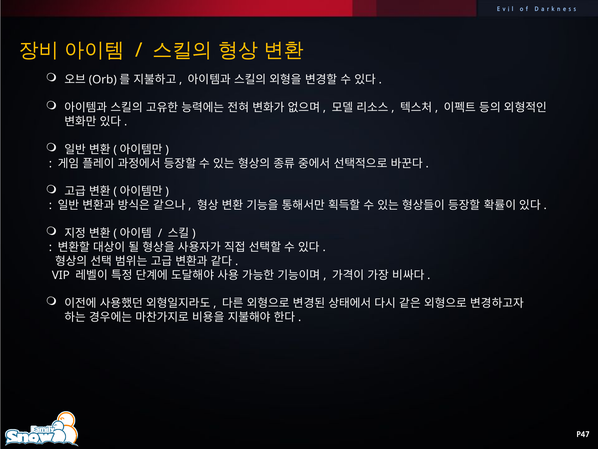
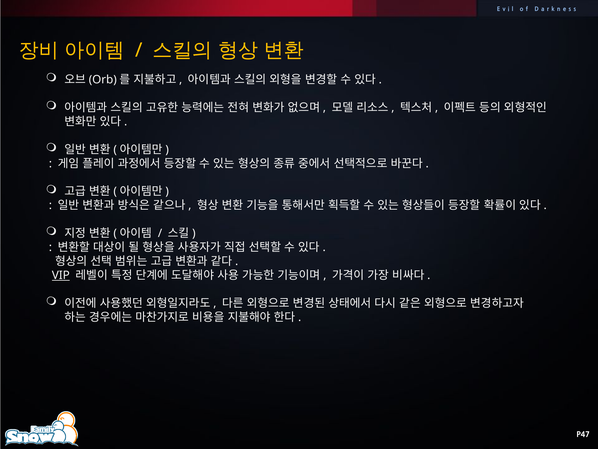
VIP underline: none -> present (61, 275)
